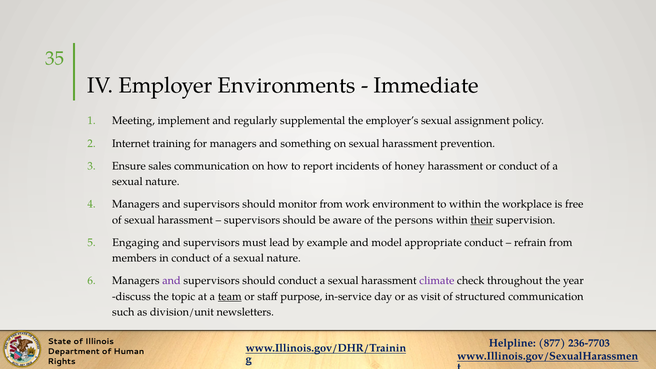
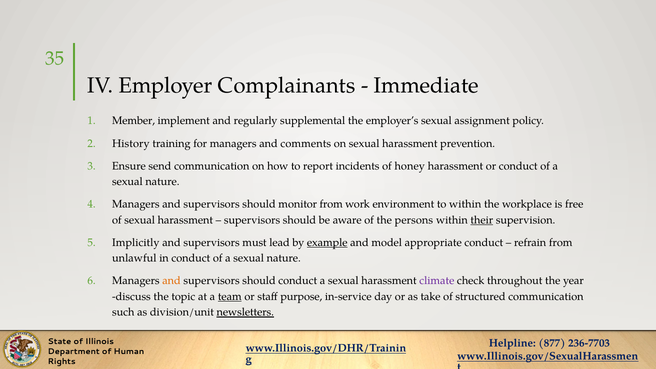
Environments: Environments -> Complainants (287, 85)
Meeting: Meeting -> Member (134, 121)
Internet: Internet -> History (131, 143)
something: something -> comments (306, 143)
sales: sales -> send (160, 166)
Engaging: Engaging -> Implicitly (136, 243)
example underline: none -> present (327, 243)
members: members -> unlawful (134, 258)
and colour: purple -> orange (172, 281)
visit: visit -> take (431, 297)
newsletters underline: none -> present (245, 312)
